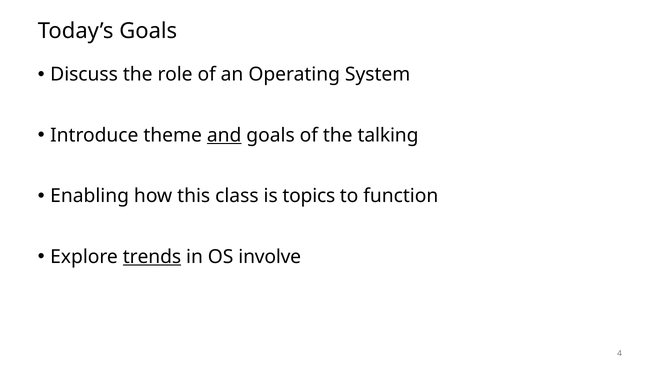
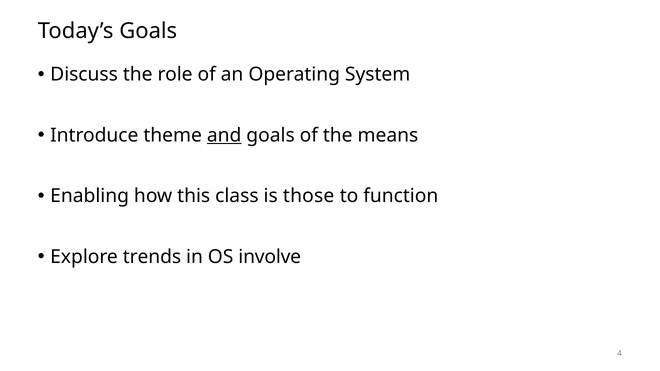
talking: talking -> means (388, 135)
topics: topics -> those (309, 196)
trends underline: present -> none (152, 257)
